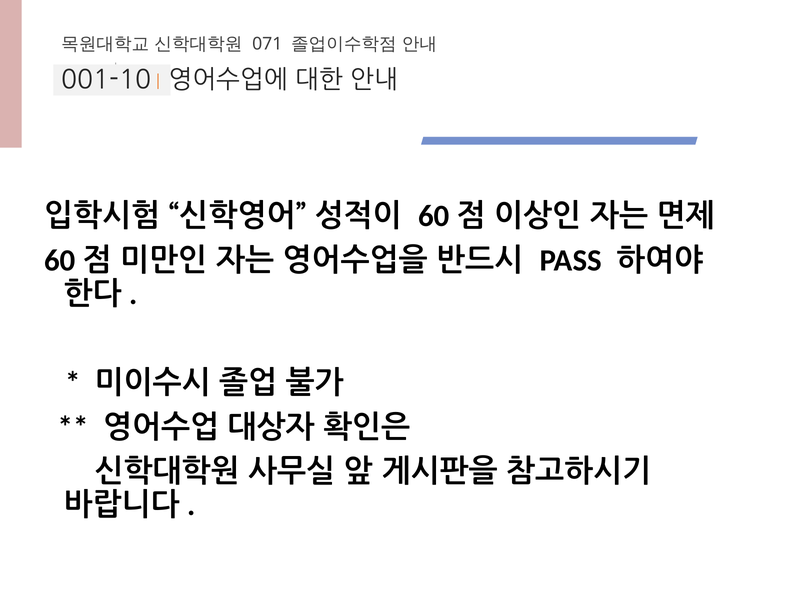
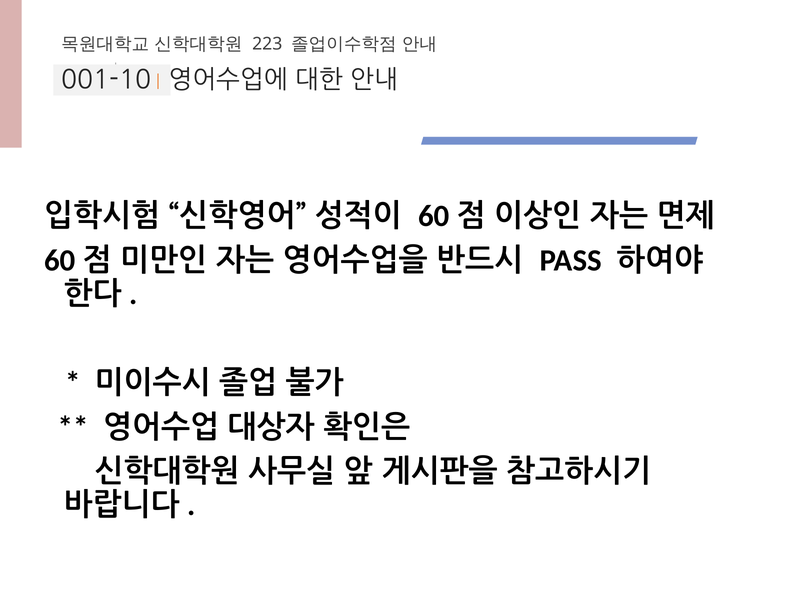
071: 071 -> 223 (267, 44)
